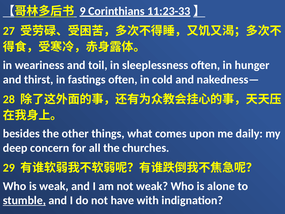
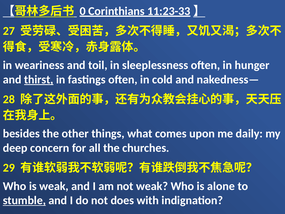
9: 9 -> 0 (83, 11)
thirst underline: none -> present (39, 79)
have: have -> does (122, 200)
